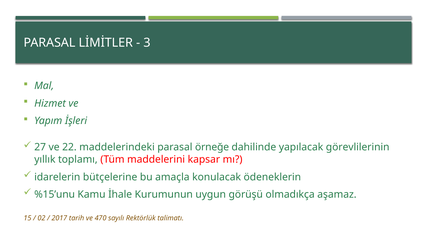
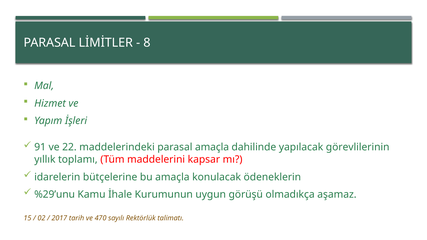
3: 3 -> 8 (147, 43)
27: 27 -> 91 (40, 147)
parasal örneğe: örneğe -> amaçla (212, 147)
%15’unu: %15’unu -> %29’unu (55, 195)
